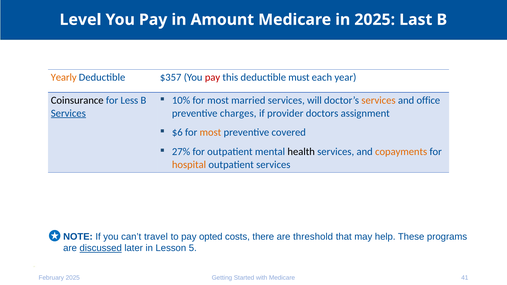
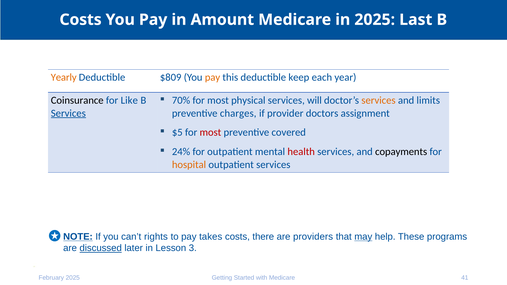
Level: Level -> Costs (81, 20)
$357: $357 -> $809 (171, 77)
pay colour: red -> orange (213, 77)
must: must -> keep (299, 77)
10%: 10% -> 70% (181, 100)
married: married -> physical (248, 100)
office: office -> limits (428, 100)
Less: Less -> Like (129, 100)
$6: $6 -> $5 (177, 133)
most colour: orange -> red (210, 133)
27%: 27% -> 24% (181, 152)
health colour: black -> red (301, 152)
copayments colour: orange -> black (401, 152)
NOTE underline: none -> present (78, 237)
travel: travel -> rights (156, 237)
opted: opted -> takes (211, 237)
threshold: threshold -> providers (313, 237)
may underline: none -> present (363, 237)
5: 5 -> 3 (193, 248)
